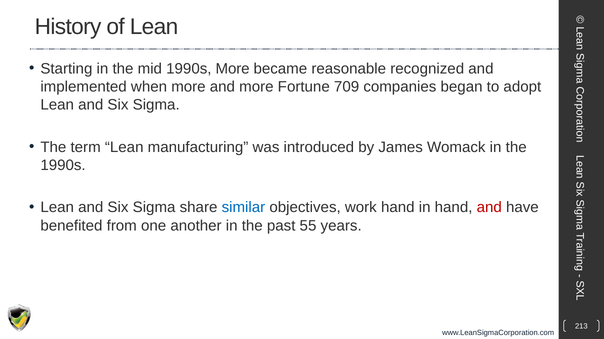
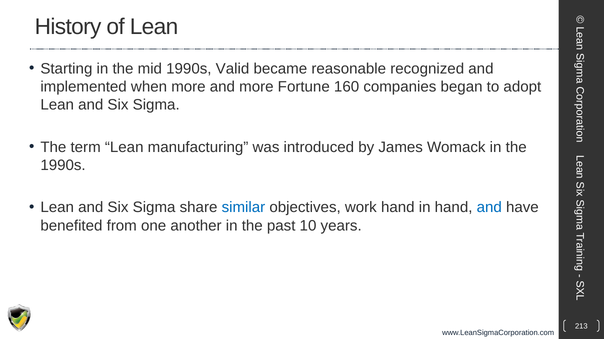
1990s More: More -> Valid (232, 69)
709: 709 -> 160 (347, 87)
and colour: red -> blue (489, 208)
55: 55 -> 10 (308, 226)
